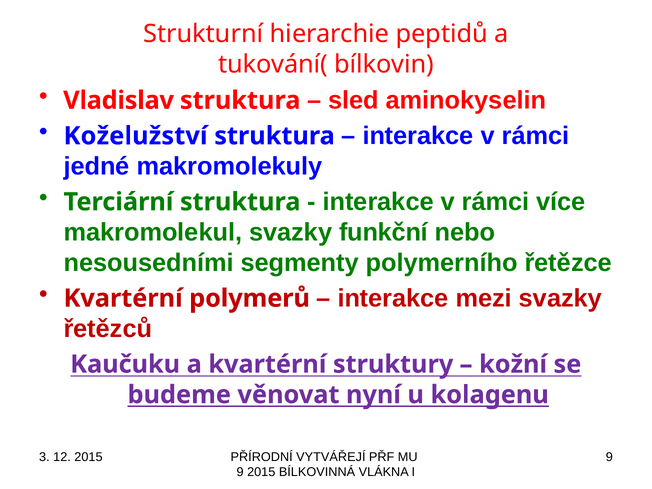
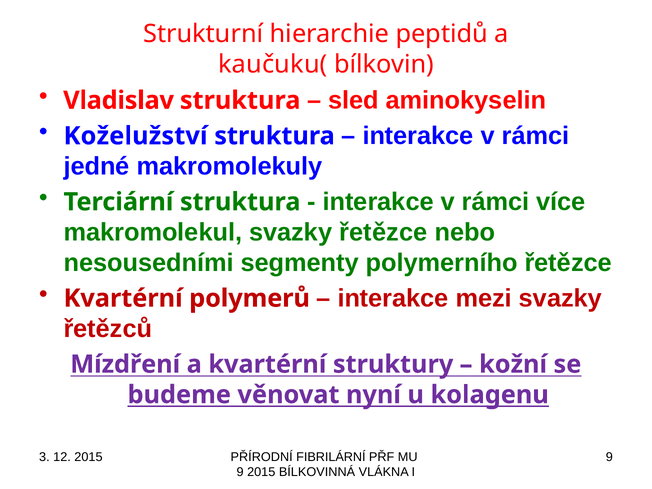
tukování(: tukování( -> kaučuku( (273, 64)
svazky funkční: funkční -> řetězce (383, 232)
Kaučuku: Kaučuku -> Mízdření (125, 364)
VYTVÁŘEJÍ: VYTVÁŘEJÍ -> FIBRILÁRNÍ (331, 457)
